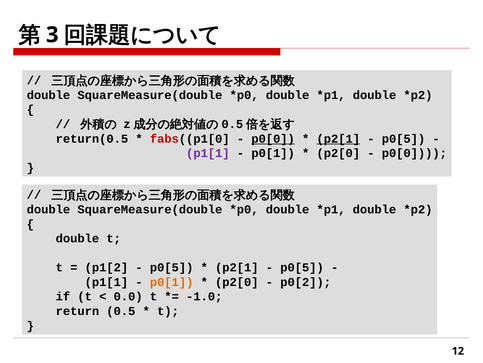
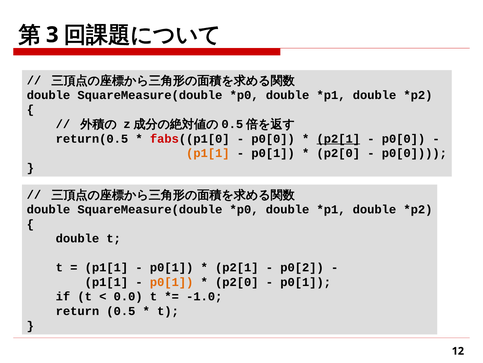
p0[0 underline: present -> none (273, 138)
p0[5: p0[5 -> p0[0 (403, 138)
p1[1 colour: purple -> orange (208, 153)
p1[2: p1[2 -> p1[1 (106, 267)
p0[5: p0[5 -> p0[1 (172, 267)
p0[5: p0[5 -> p0[2 (302, 267)
p0[2: p0[2 -> p0[1 (306, 282)
